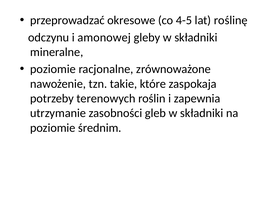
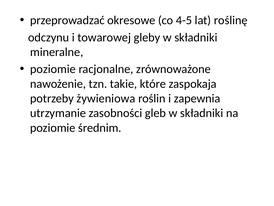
amonowej: amonowej -> towarowej (104, 37)
terenowych: terenowych -> żywieniowa (106, 98)
